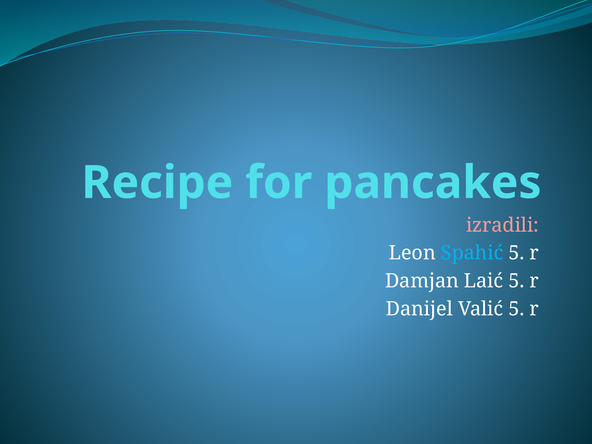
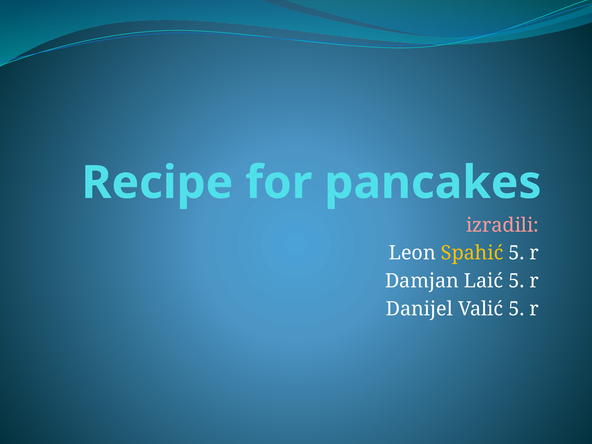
Spahić colour: light blue -> yellow (472, 253)
